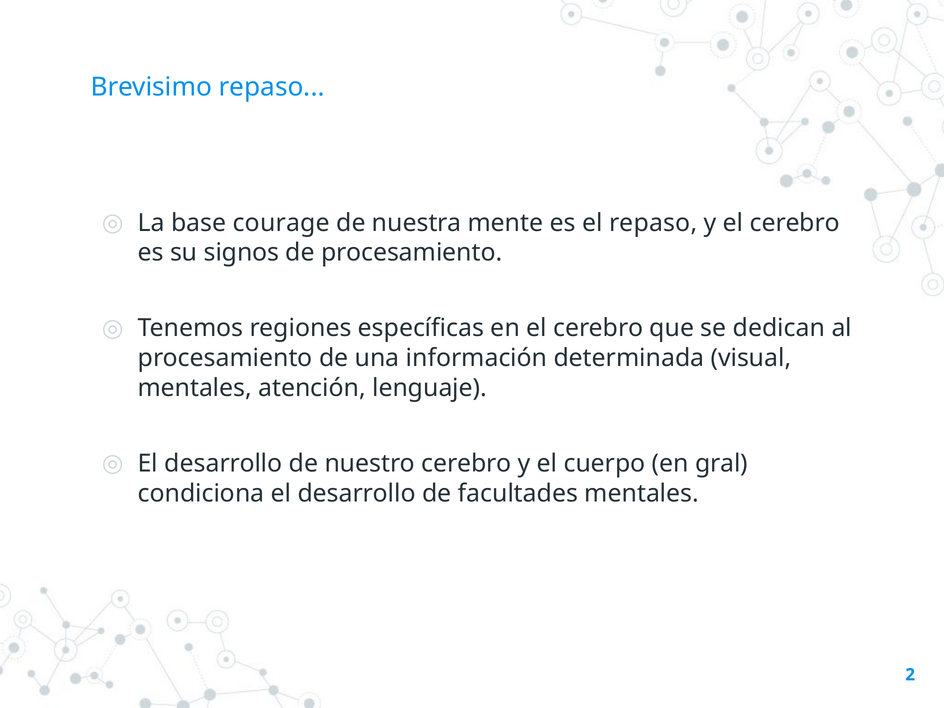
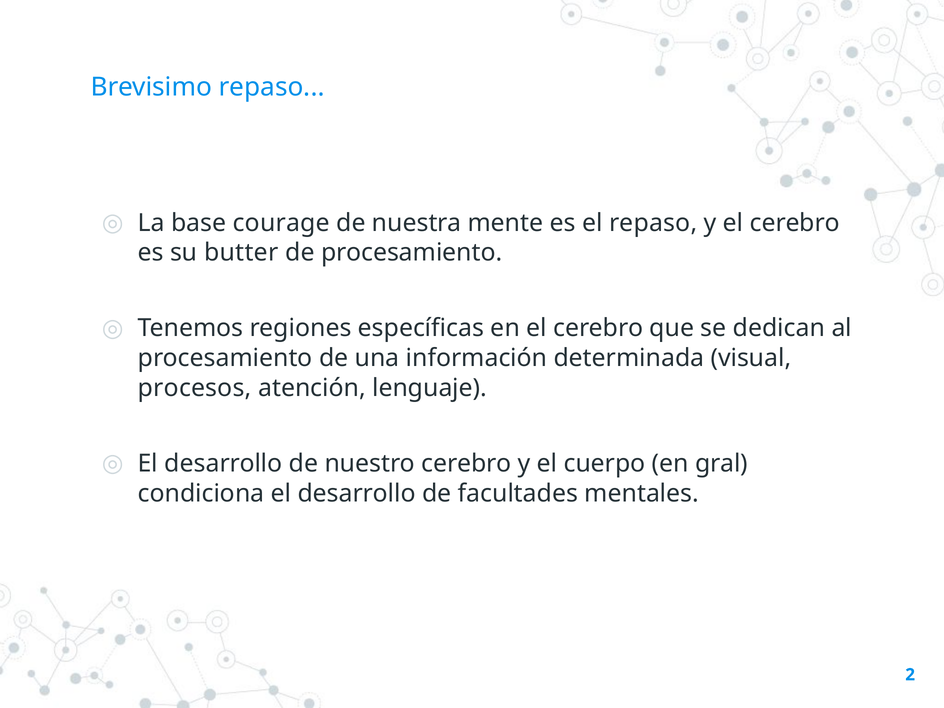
signos: signos -> butter (241, 253)
mentales: mentales -> procesos (195, 388)
